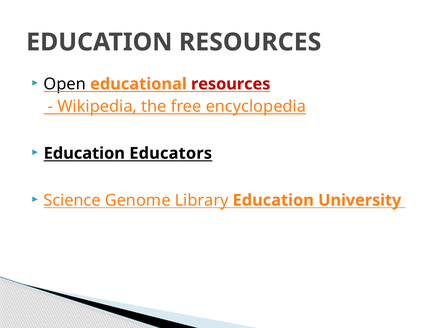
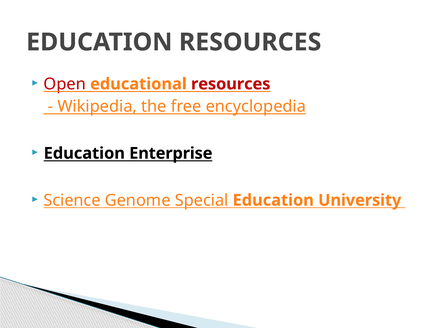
Open colour: black -> red (65, 84)
Educators: Educators -> Enterprise (171, 153)
Library: Library -> Special (202, 200)
